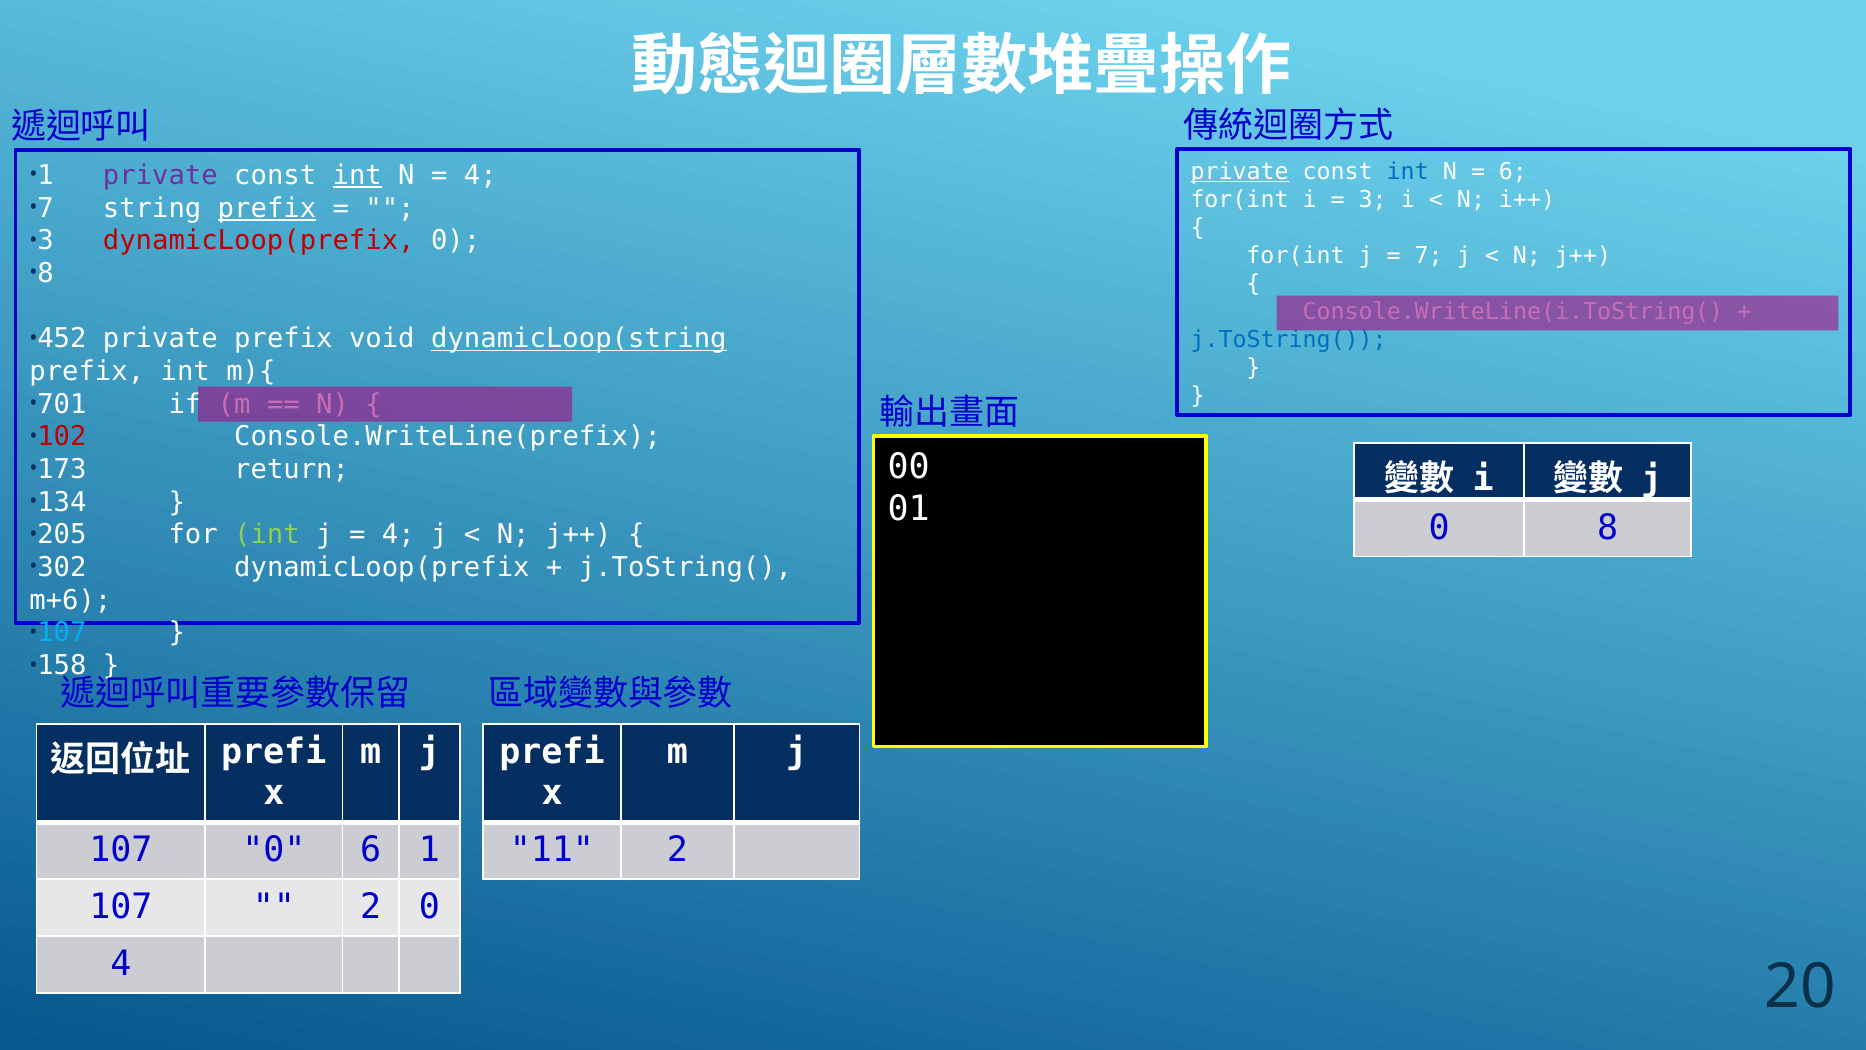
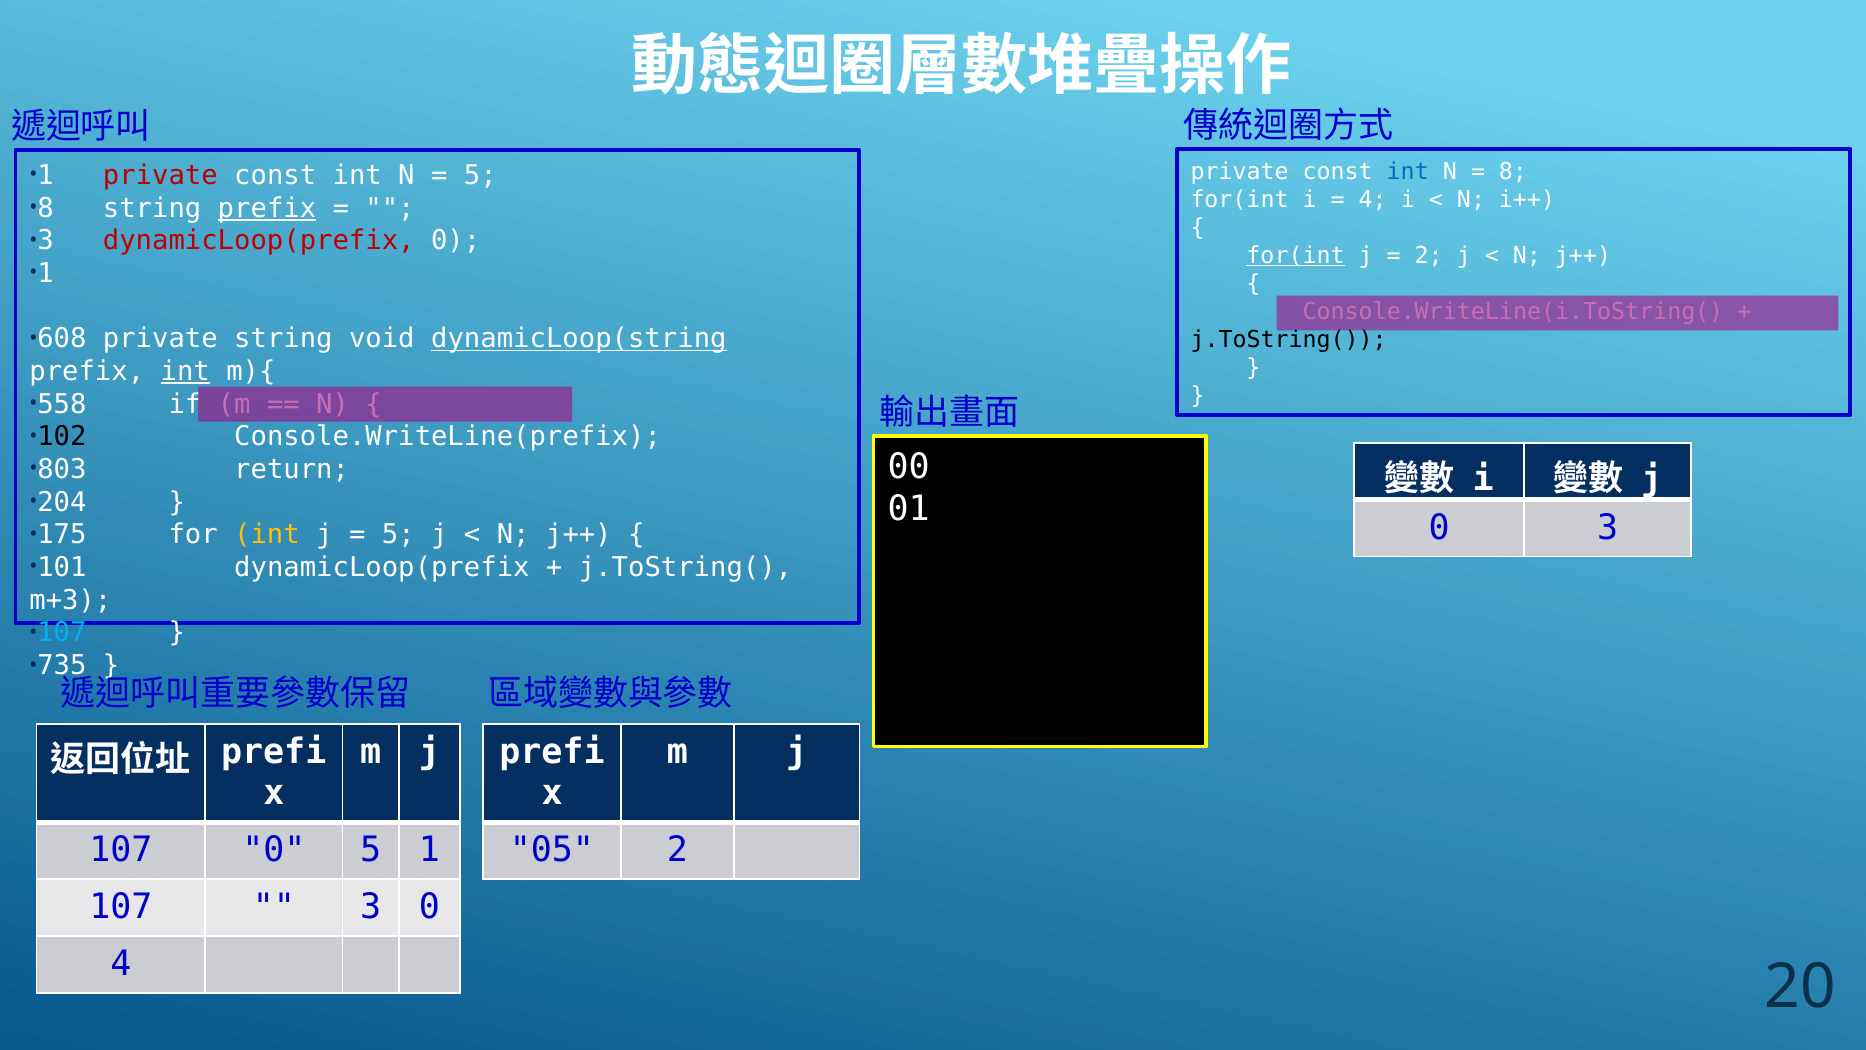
private underline: present -> none (1240, 172)
6: 6 -> 8 (1513, 172)
private colour: purple -> red (160, 175)
int underline: present -> none (357, 175)
4: 4 -> 5 (480, 175)
3: 3 -> 4 (1373, 200)
7: 7 -> 8 (46, 208)
for(int underline: none -> present (1296, 256)
7: 7 -> 2 (1429, 256)
8: 8 -> 1 (46, 273)
j.ToString( colour: blue -> black (1289, 339)
452: 452 -> 608 (62, 339)
private prefix: prefix -> string (283, 339)
int underline: none -> present (185, 371)
701: 701 -> 558 (62, 404)
102 colour: red -> black (62, 437)
173: 173 -> 803 (62, 469)
134: 134 -> 204 (62, 502)
0 8: 8 -> 3 (1608, 528)
205: 205 -> 175 (62, 535)
int colour: light green -> yellow (267, 535)
4: 4 -> 5 (398, 535)
302: 302 -> 101 (62, 567)
m+6: m+6 -> m+3 (70, 600)
158: 158 -> 735 (62, 665)
0 6: 6 -> 5 (371, 850)
11: 11 -> 05 (552, 850)
2: 2 -> 3 (371, 907)
